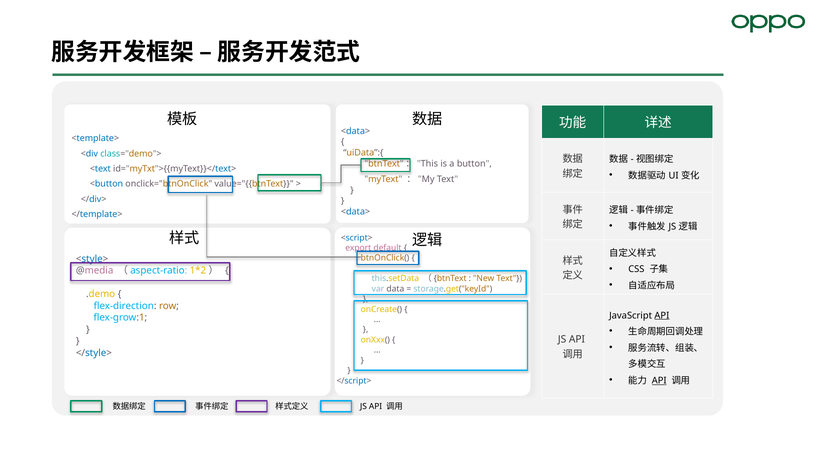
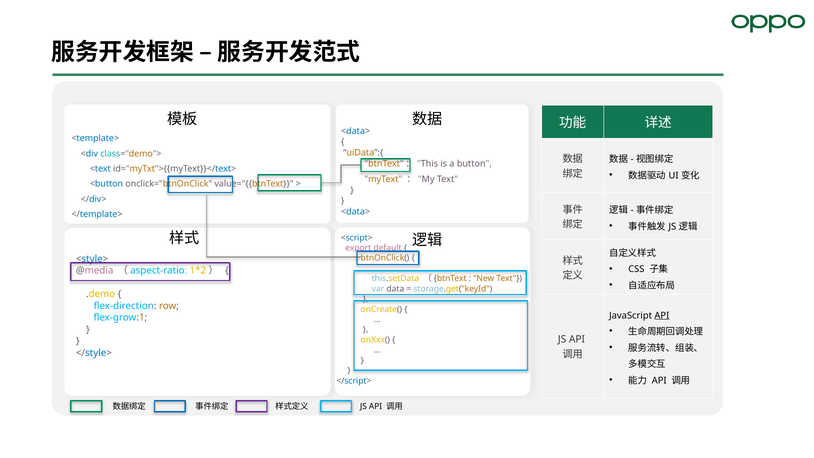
API underline: present -> none (659, 381)
